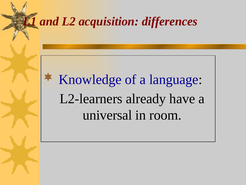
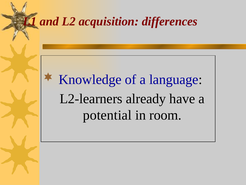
universal: universal -> potential (107, 115)
